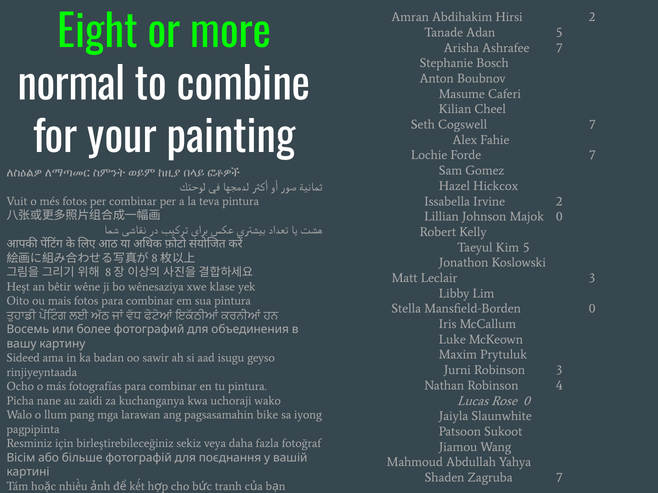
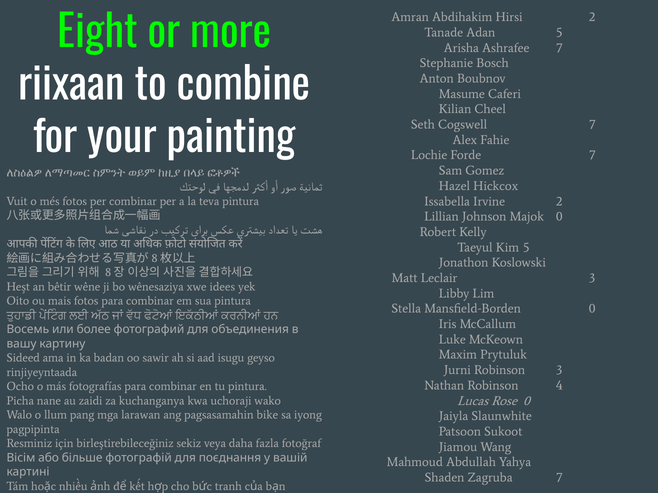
normal: normal -> riixaan (71, 85)
klase: klase -> idees (222, 287)
